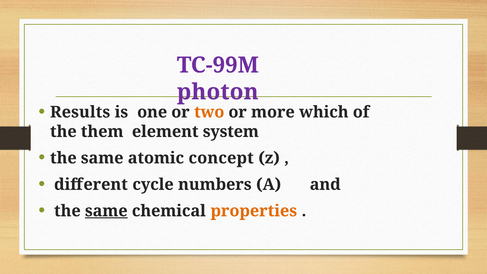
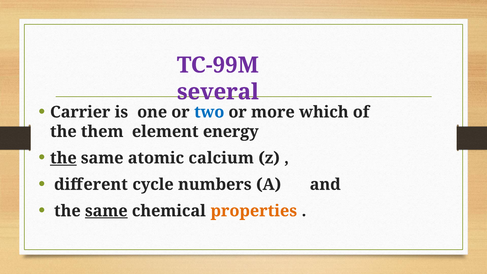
photon: photon -> several (218, 92)
Results: Results -> Carrier (80, 112)
two colour: orange -> blue (209, 112)
system: system -> energy (231, 132)
the underline: none -> present (63, 158)
concept: concept -> calcium (221, 158)
